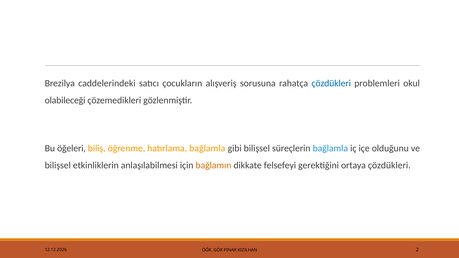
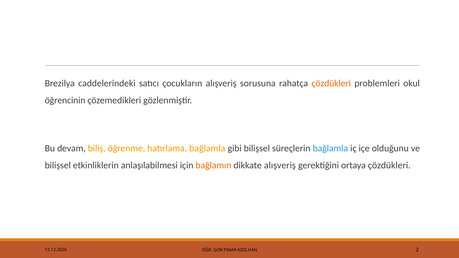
çözdükleri colour: blue -> orange (331, 83)
olabileceği: olabileceği -> öğrencinin (65, 101)
öğeleri: öğeleri -> devam (71, 148)
dikkate felsefeyi: felsefeyi -> alışveriş (280, 166)
